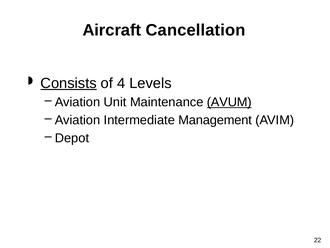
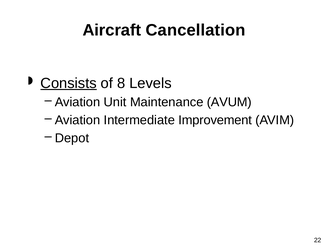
4: 4 -> 8 (121, 83)
AVUM underline: present -> none (229, 102)
Management: Management -> Improvement (215, 120)
